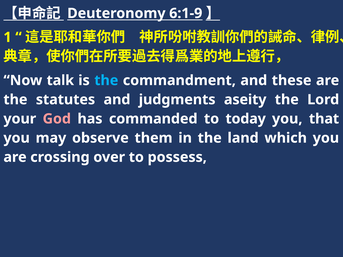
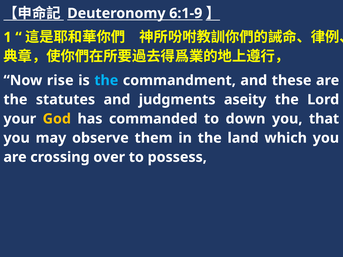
talk: talk -> rise (60, 80)
God colour: pink -> yellow (57, 119)
today: today -> down (246, 119)
